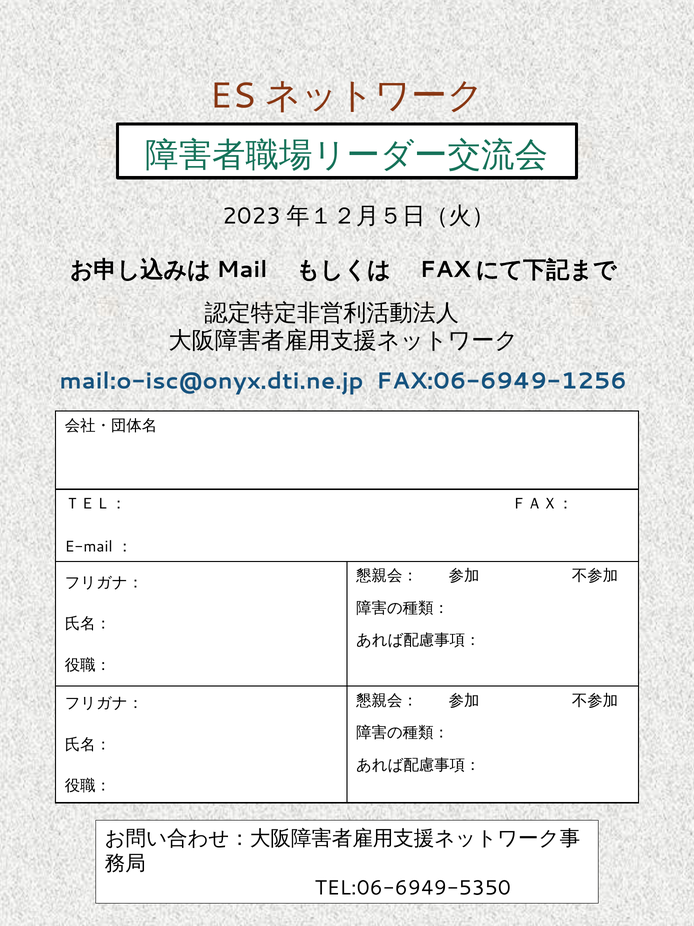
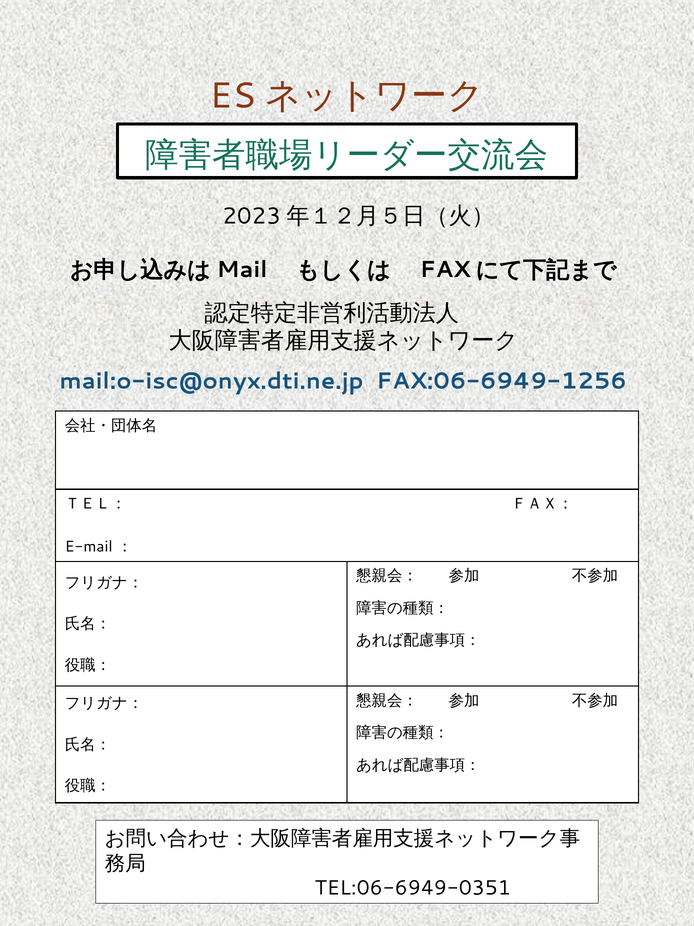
TEL:06-6949-5350: TEL:06-6949-5350 -> TEL:06-6949-0351 (413, 887)
